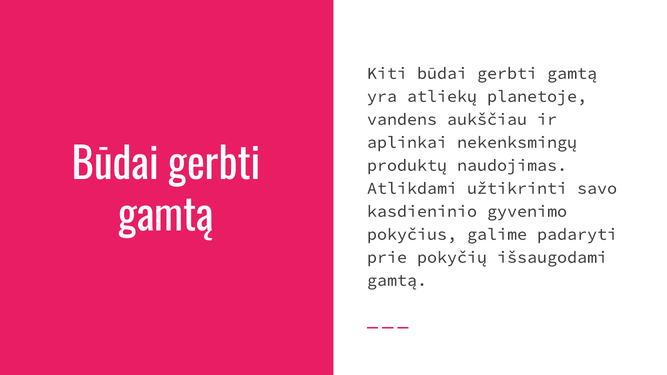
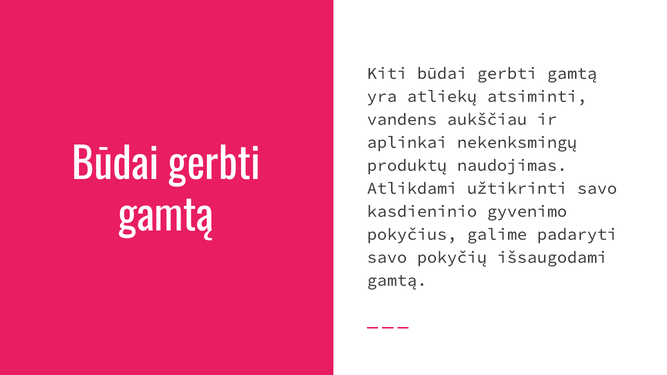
planetoje: planetoje -> atsiminti (537, 96)
prie: prie -> savo (387, 257)
